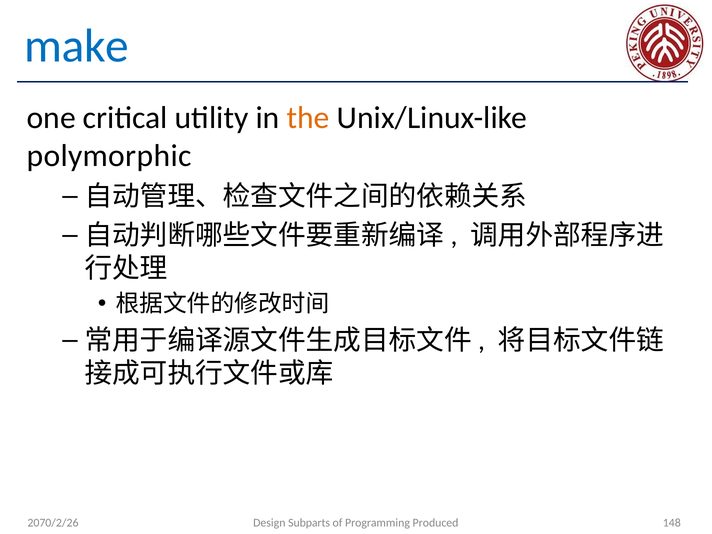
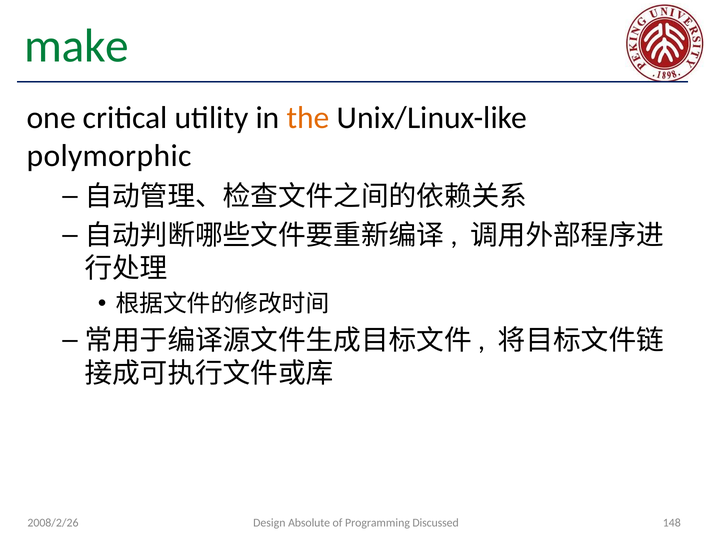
make colour: blue -> green (77, 46)
Subparts: Subparts -> Absolute (309, 523)
Produced: Produced -> Discussed (436, 523)
2070/2/26: 2070/2/26 -> 2008/2/26 (53, 523)
